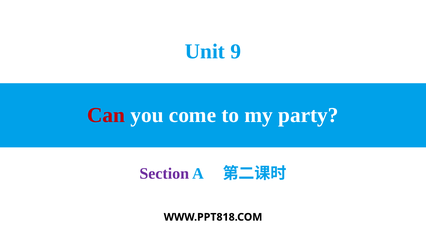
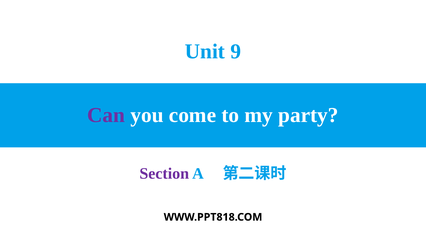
Can colour: red -> purple (106, 115)
